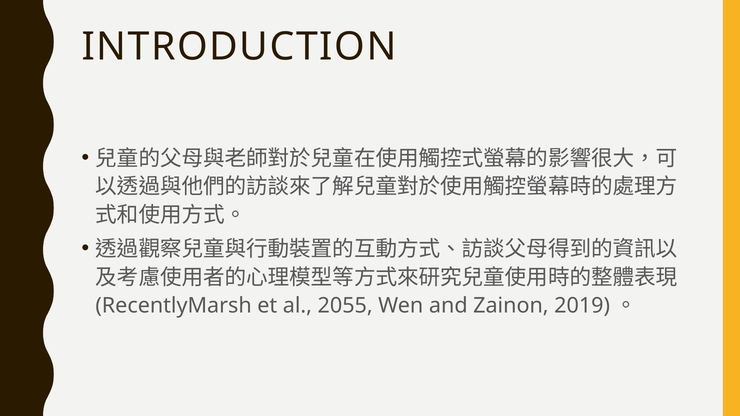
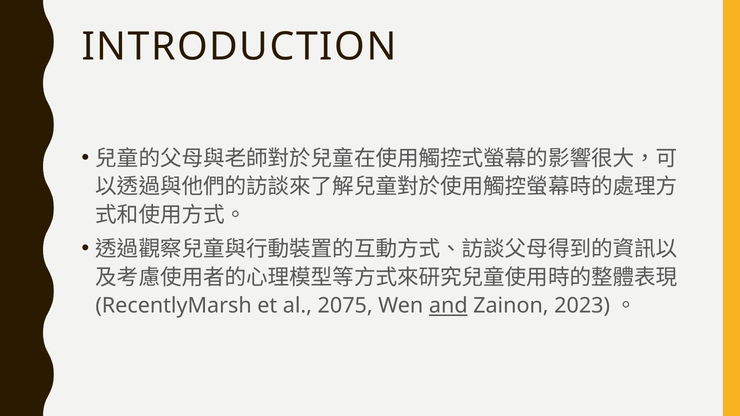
2055: 2055 -> 2075 (345, 306)
and underline: none -> present (448, 306)
2019: 2019 -> 2023 (582, 306)
